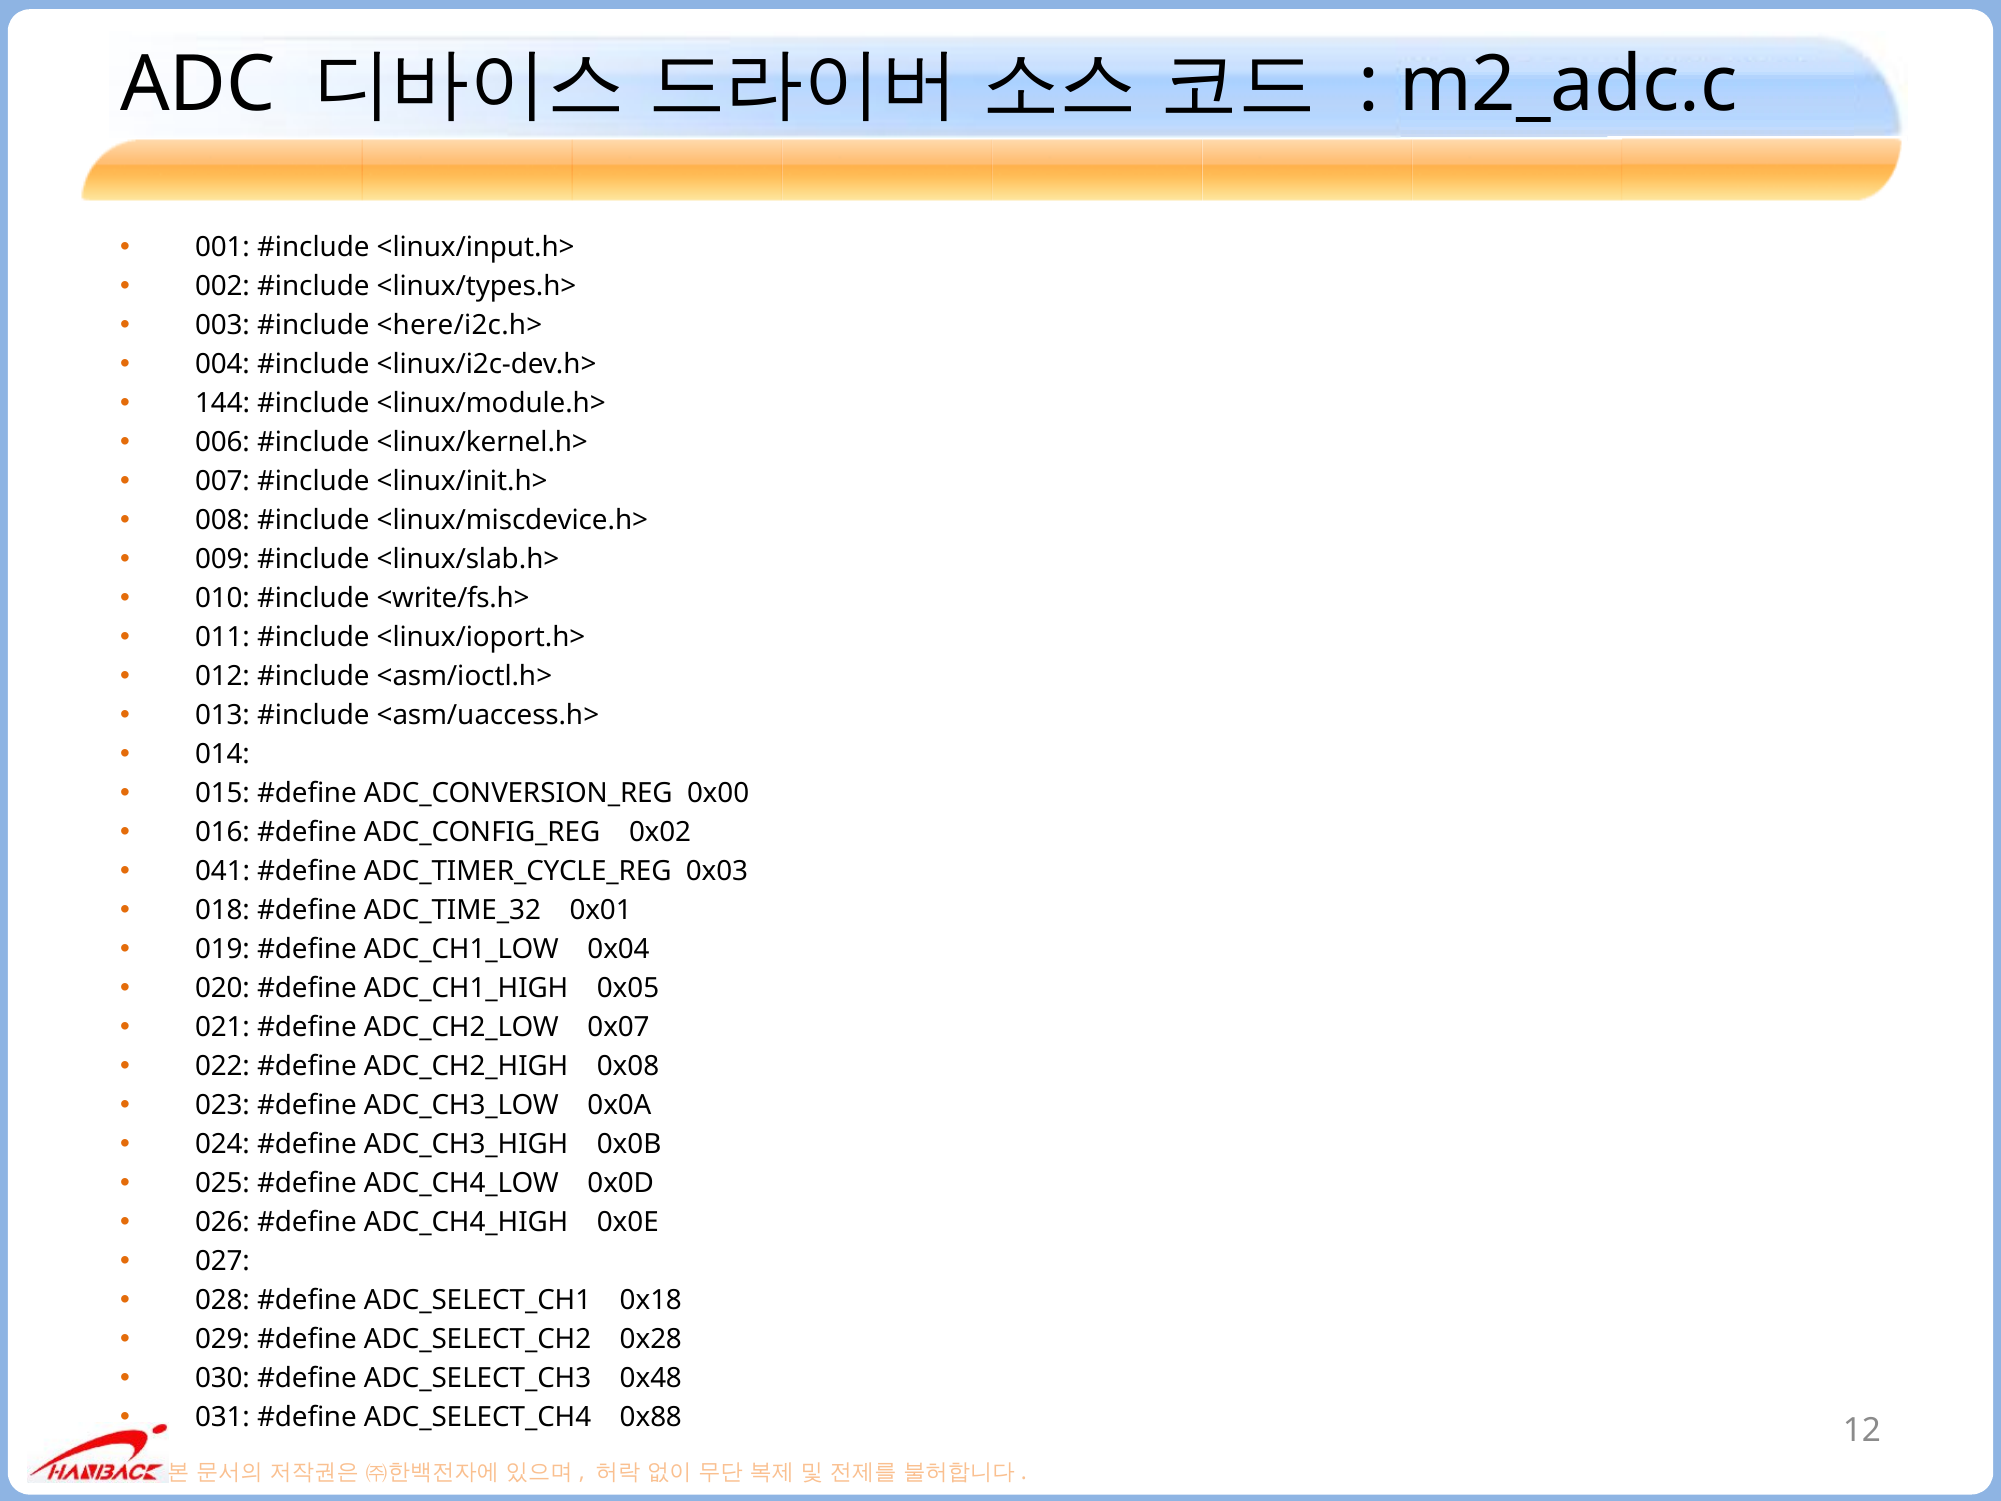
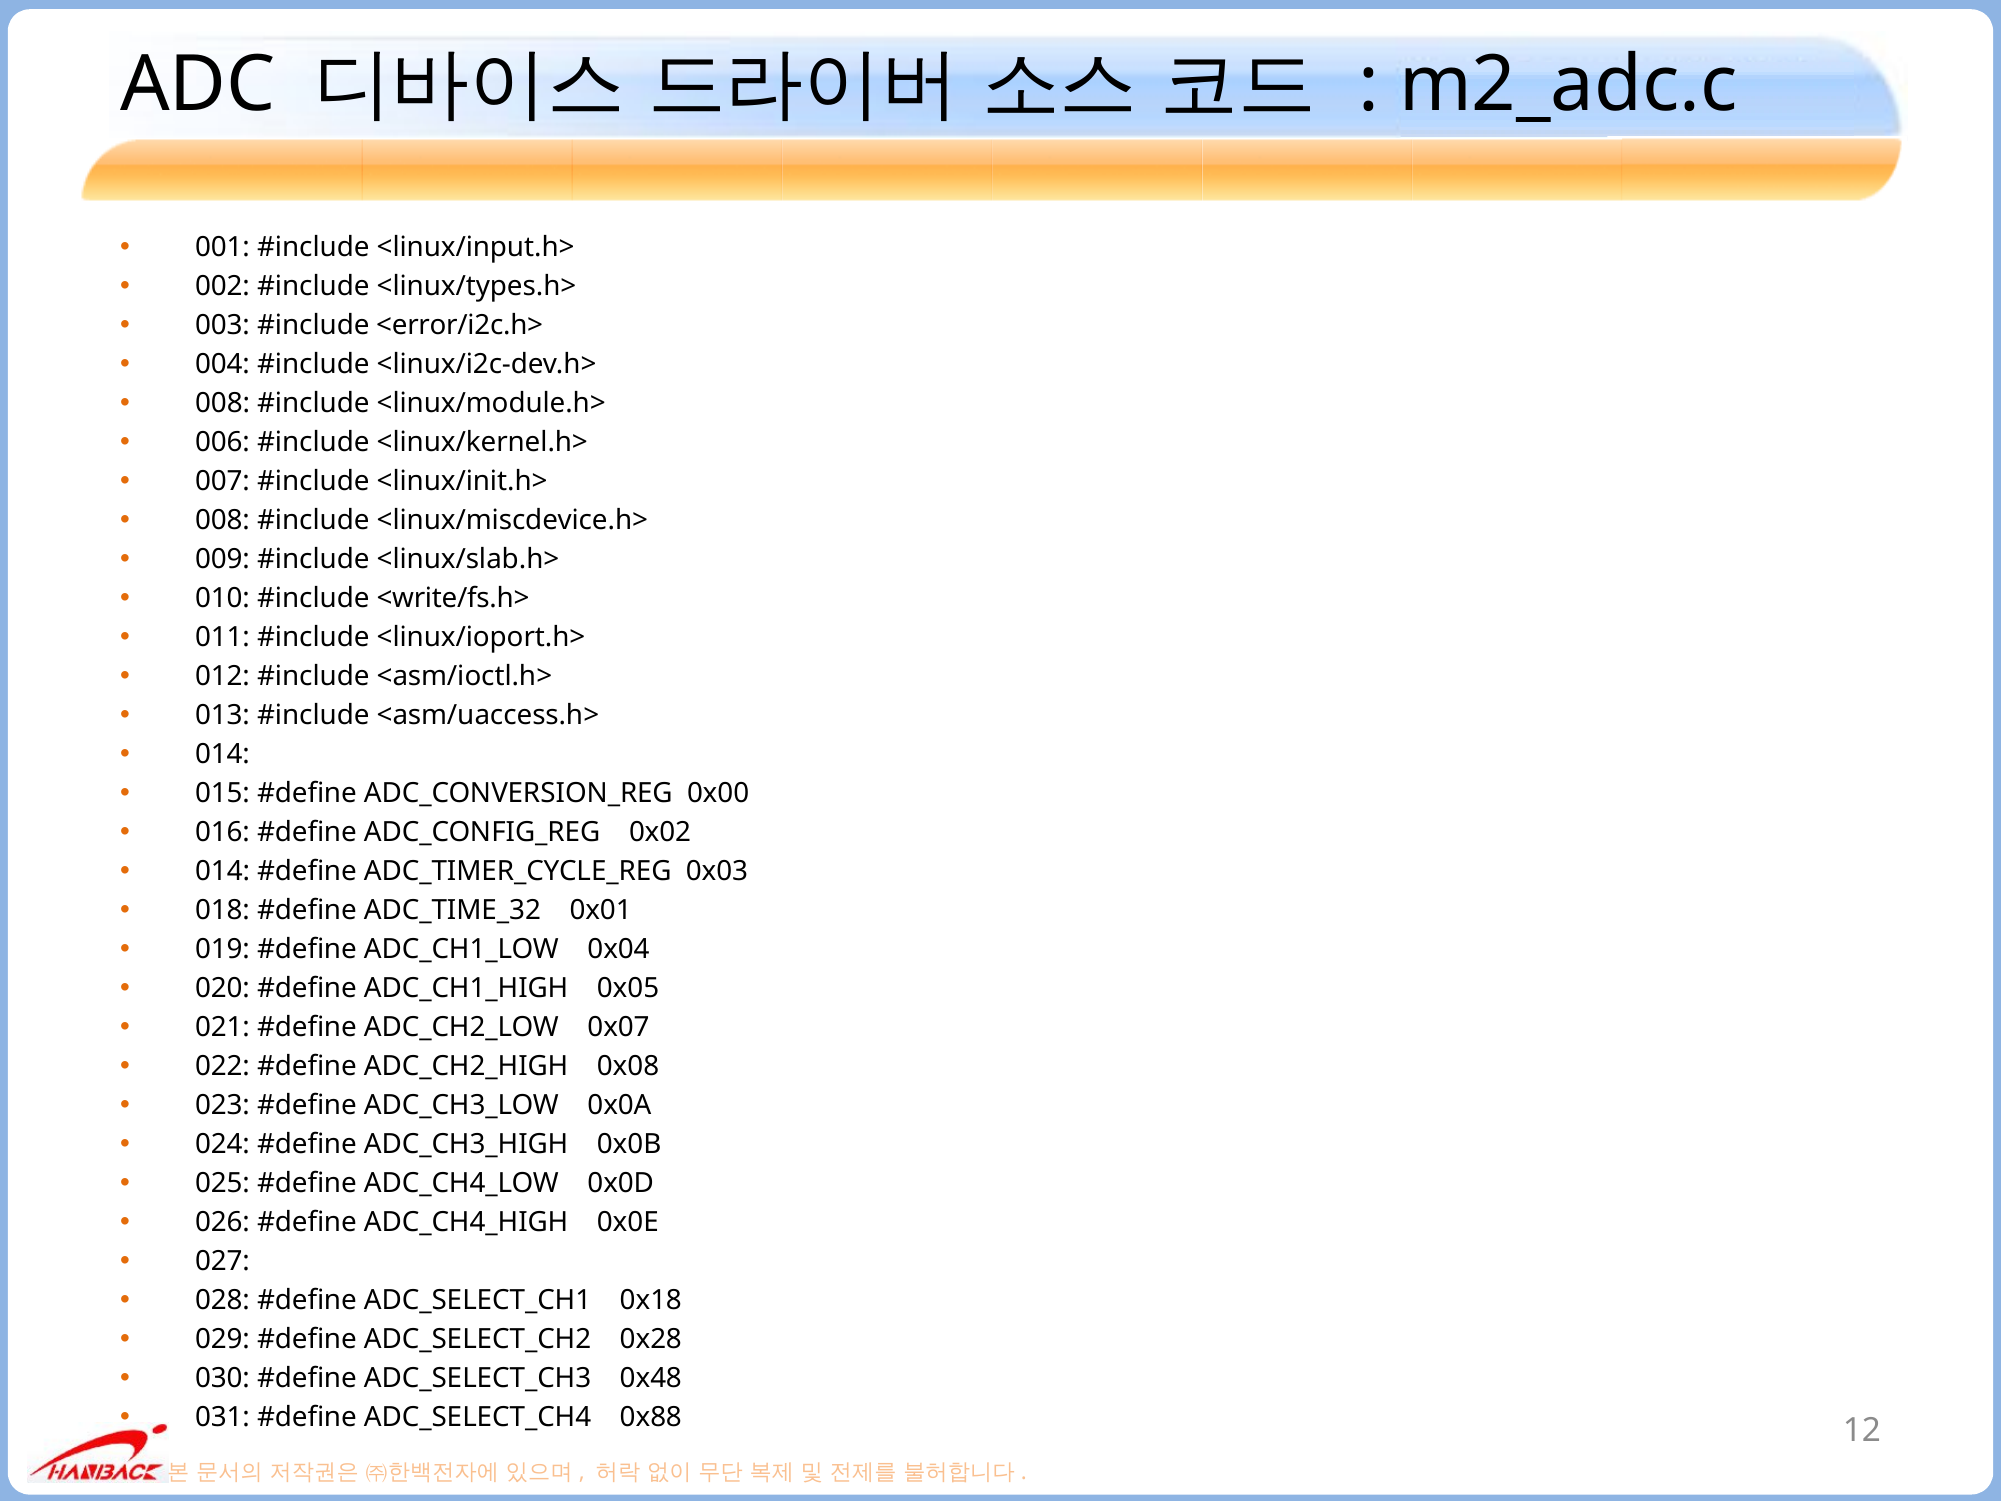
<here/i2c.h>: <here/i2c.h> -> <error/i2c.h> (460, 325)
144: 144 -> 008 (223, 403)
041: 041 -> 014 (223, 871)
